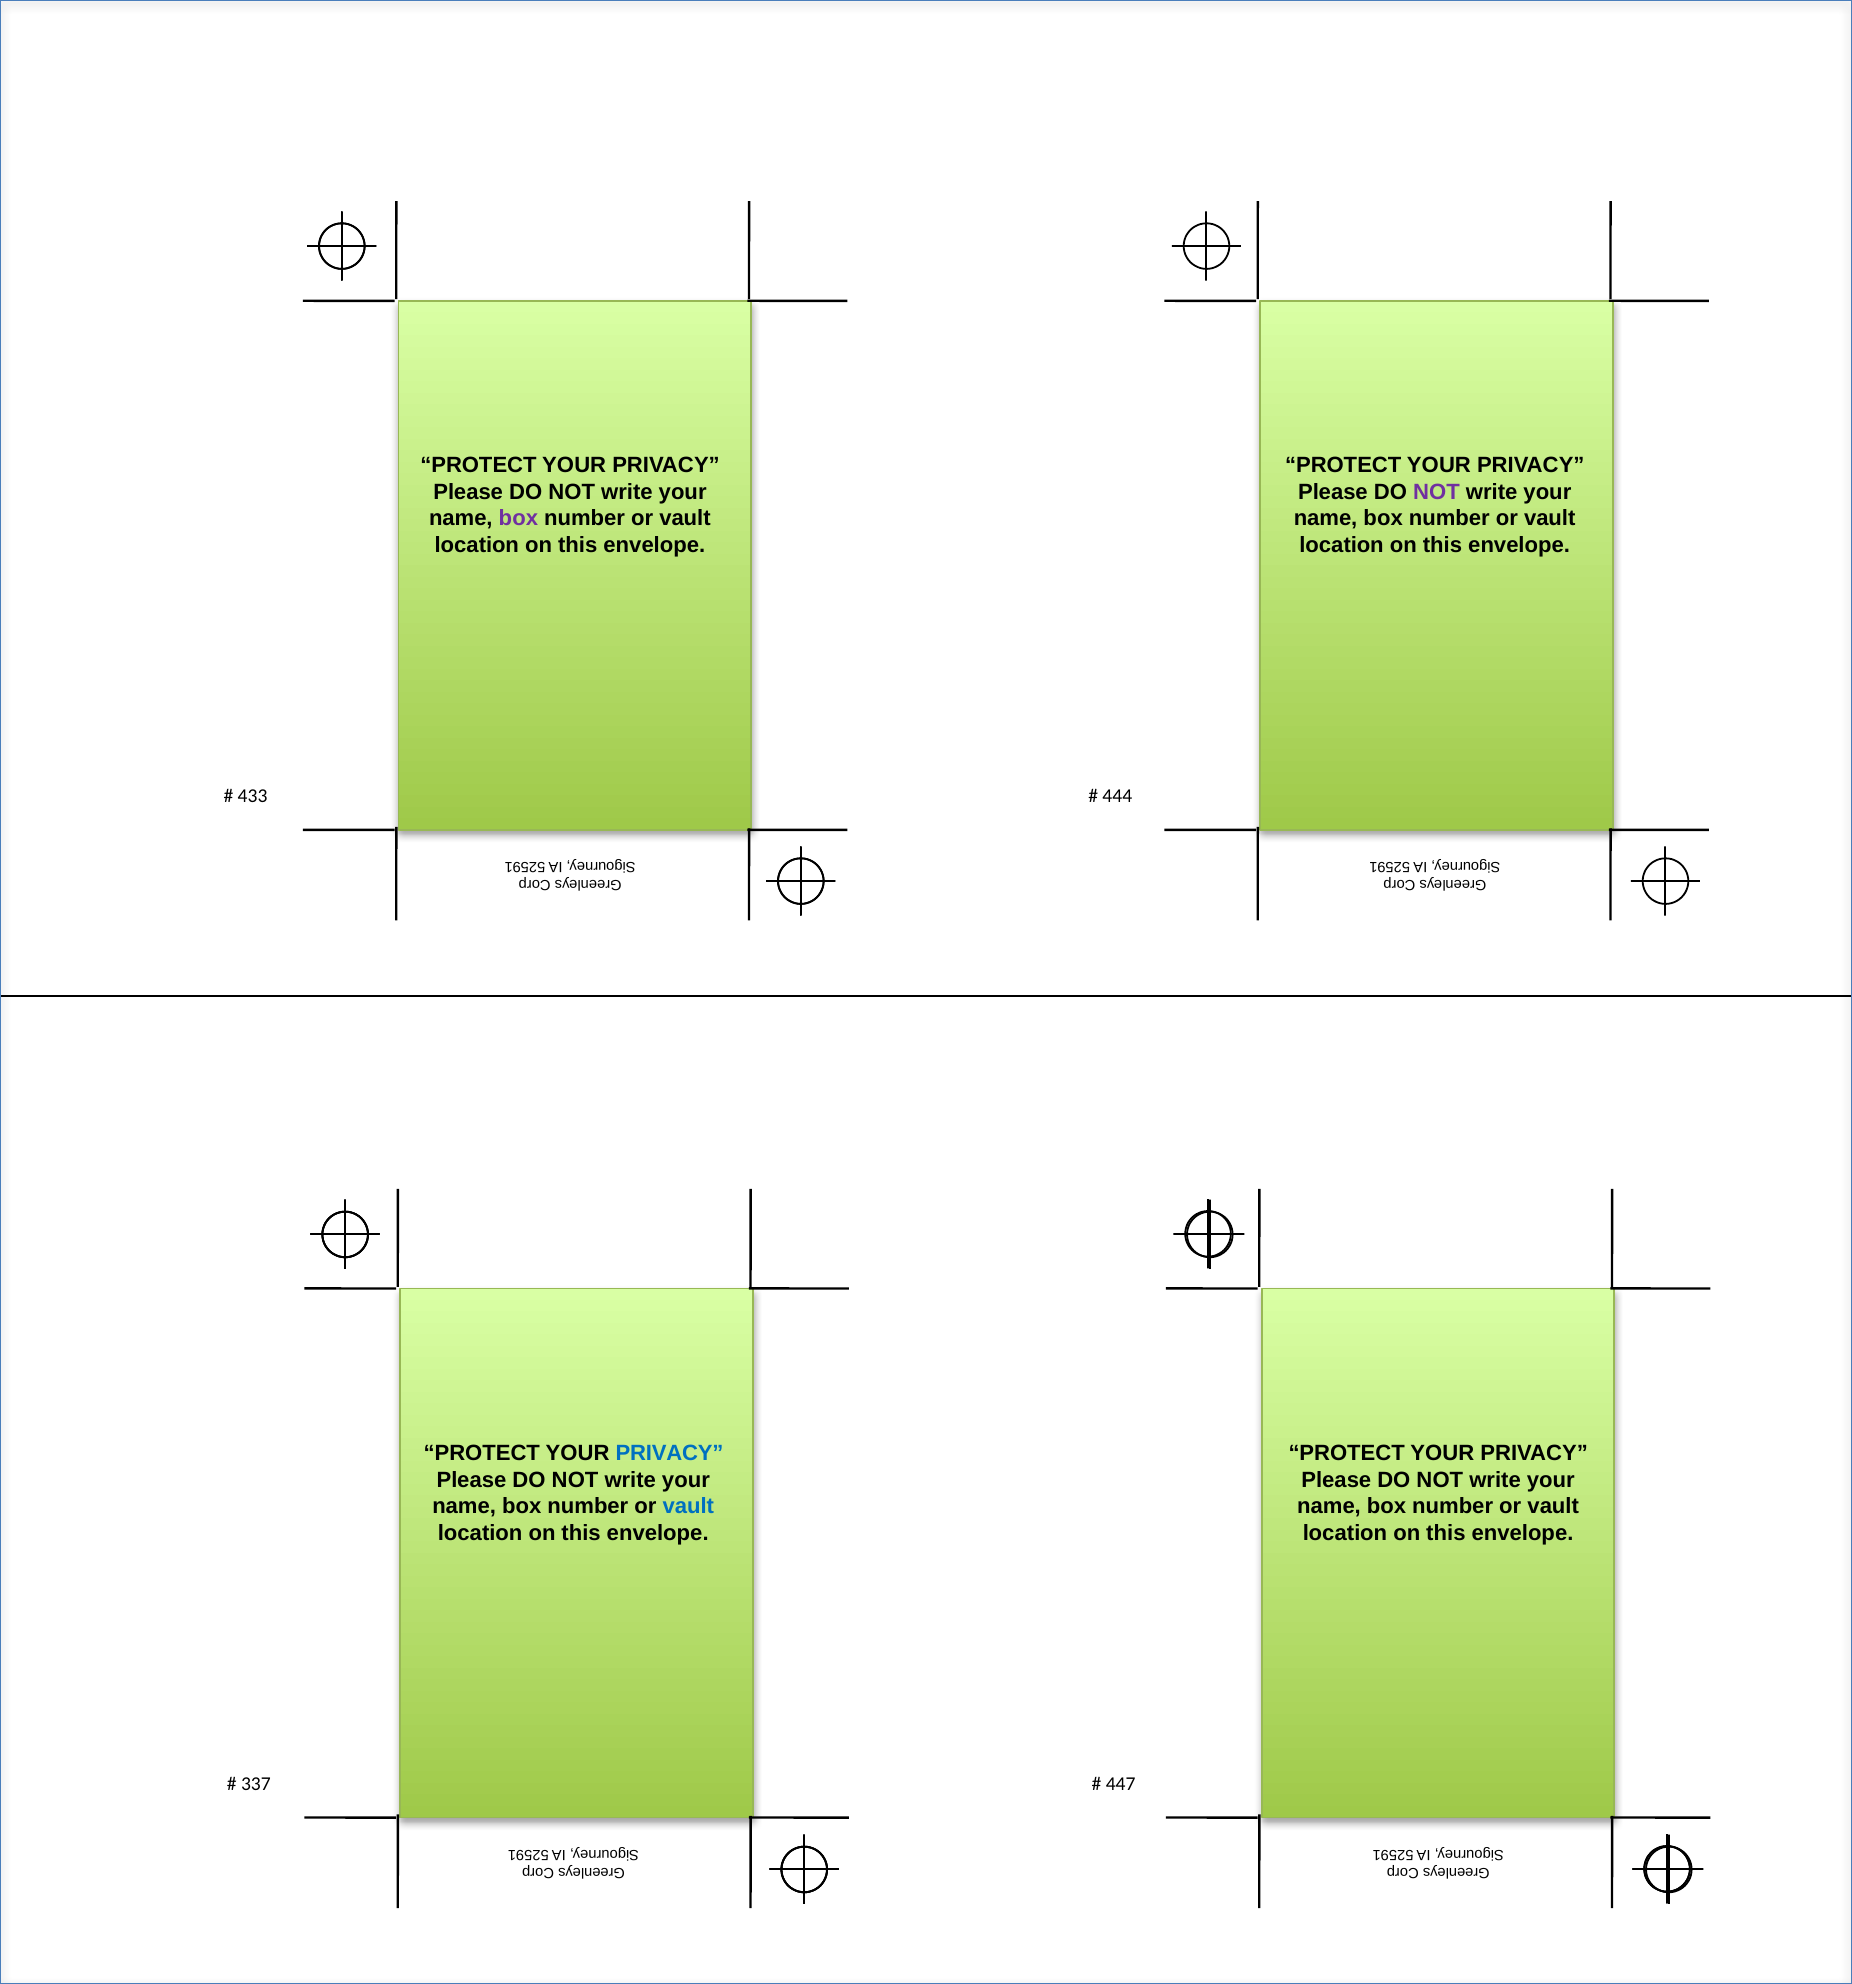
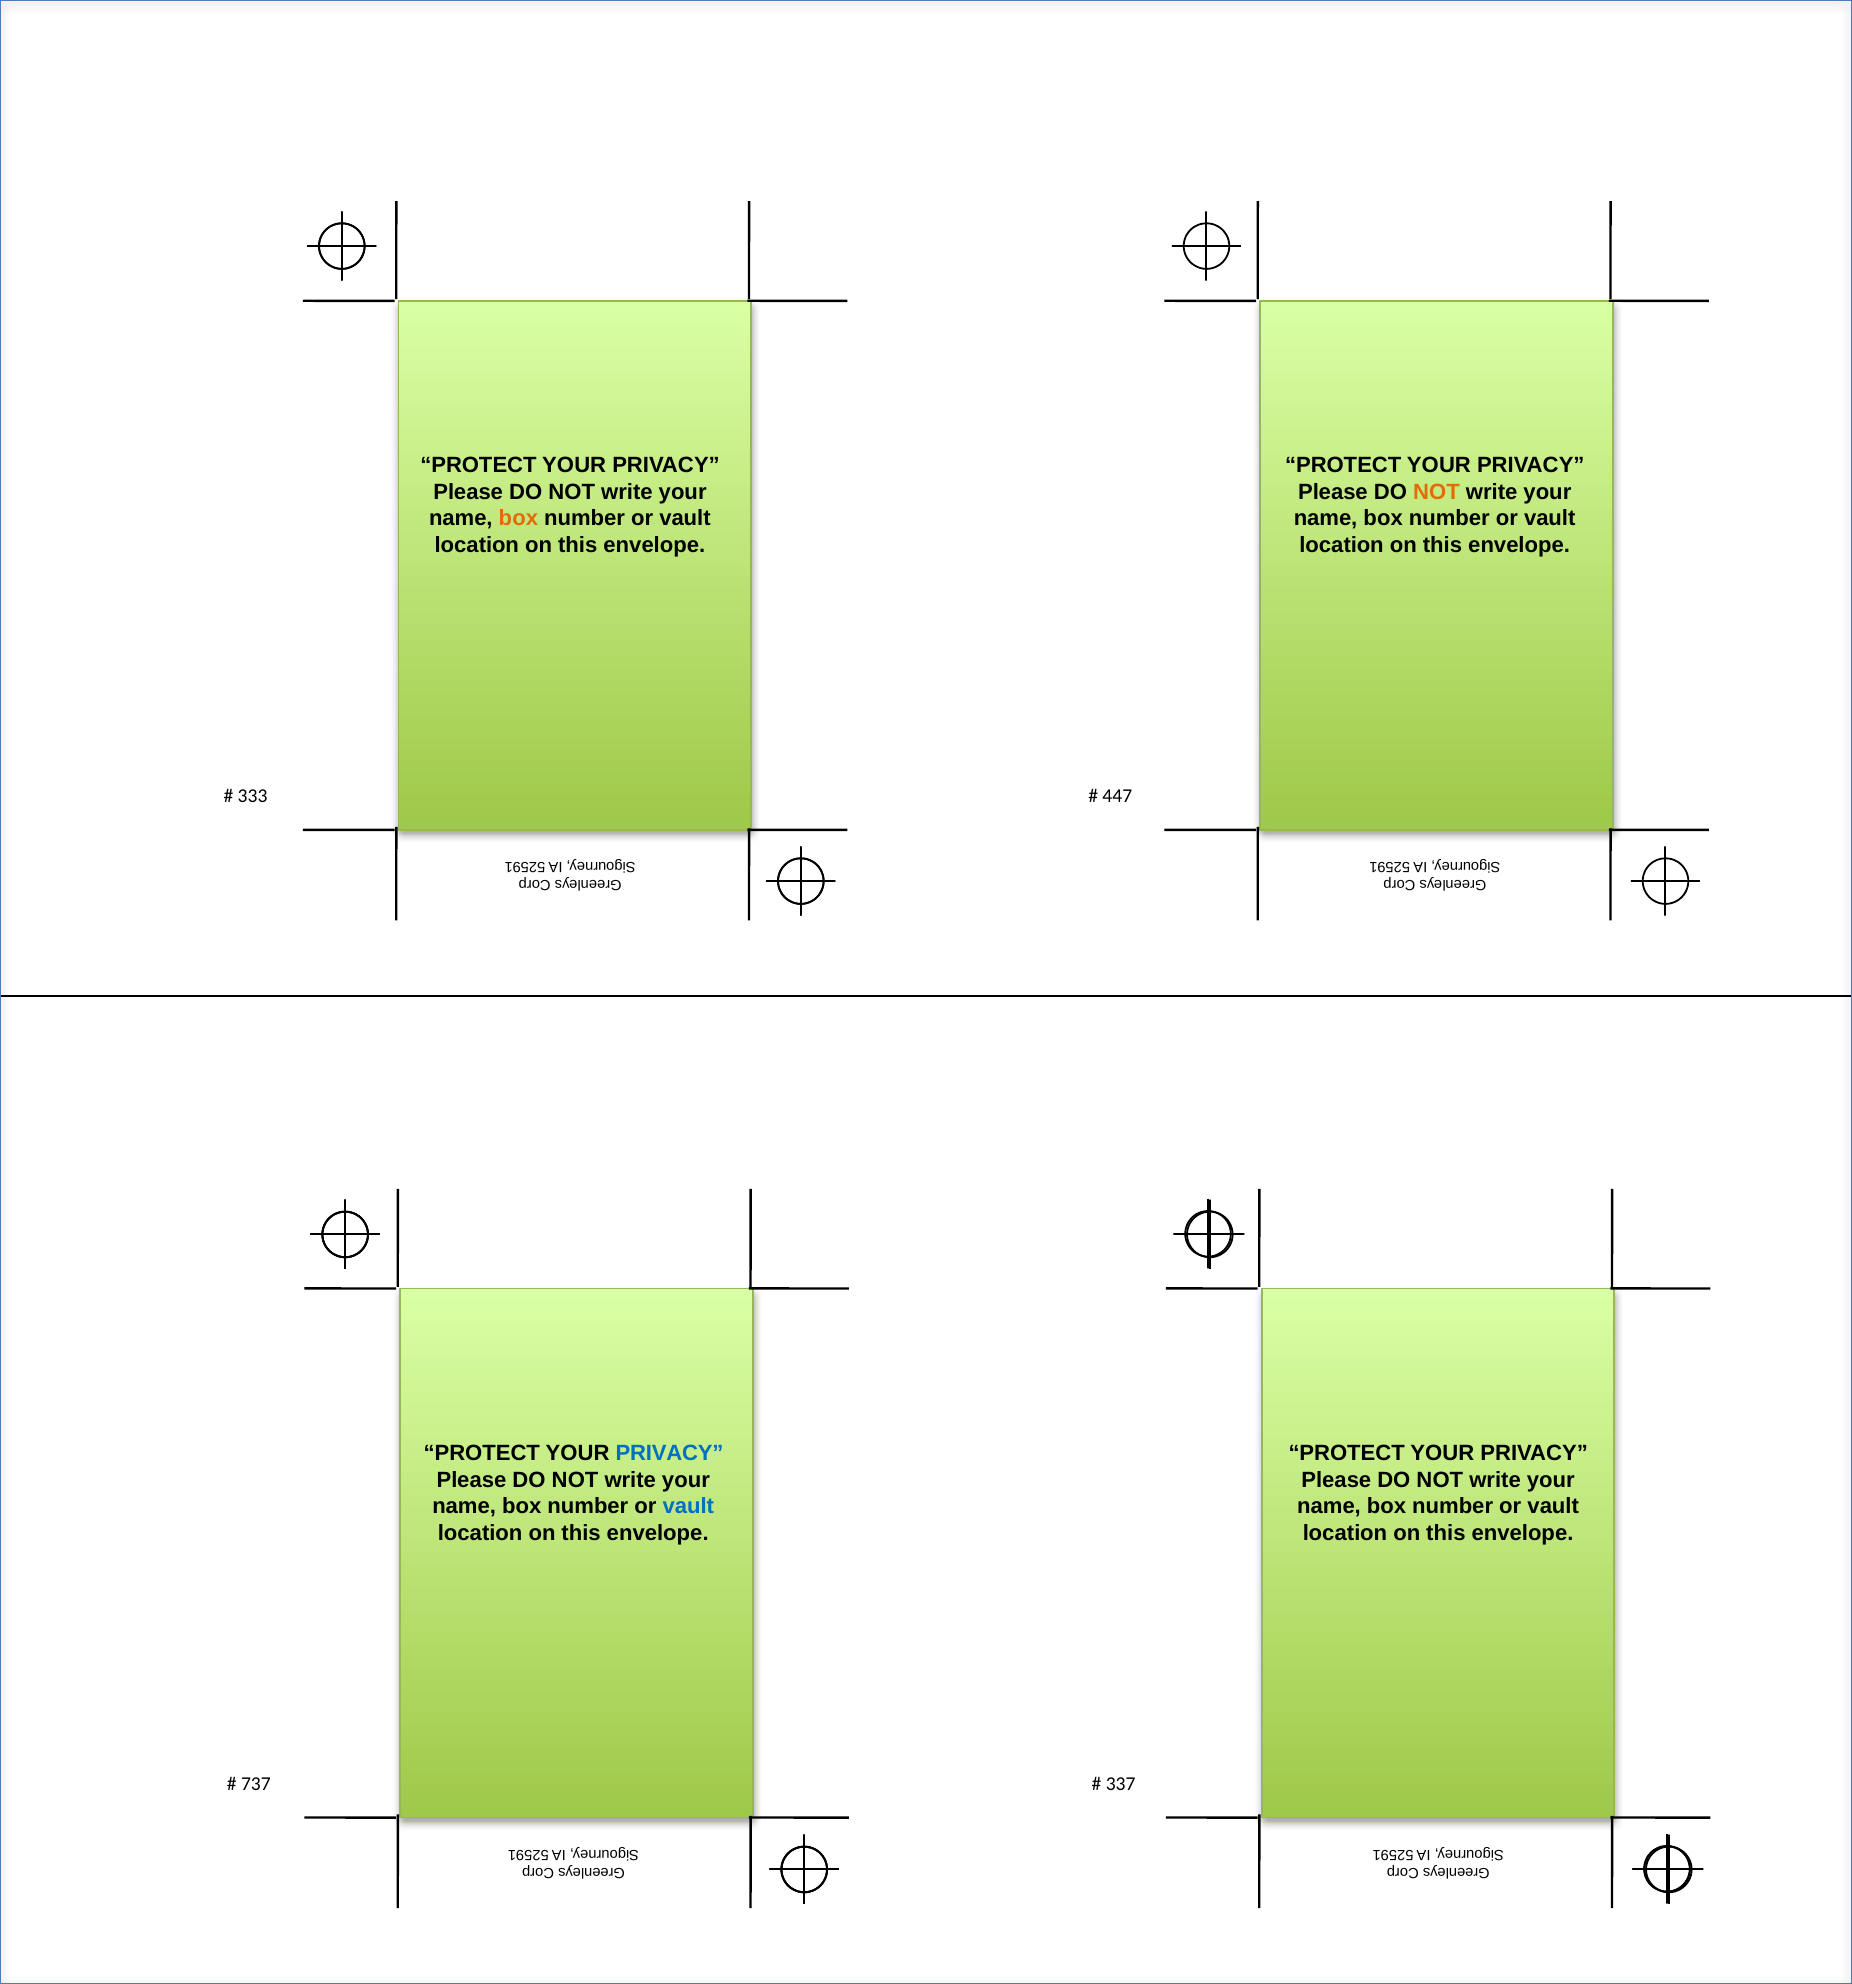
NOT colour: purple -> orange (1436, 492)
box colour: purple -> orange (518, 518)
433: 433 -> 333 (253, 796)
444: 444 -> 447 (1117, 796)
337: 337 -> 737 (256, 1784)
447: 447 -> 337 (1121, 1784)
